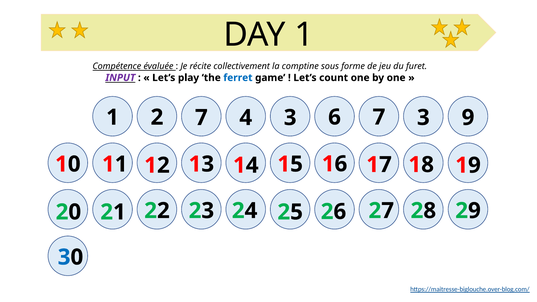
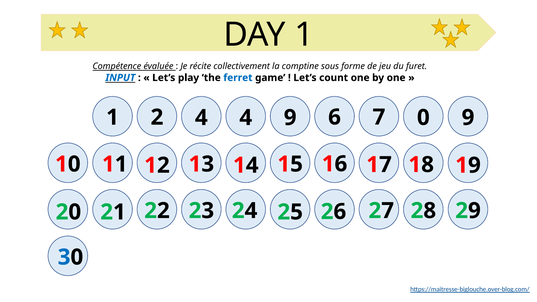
INPUT colour: purple -> blue (120, 78)
2 7: 7 -> 4 (201, 118)
4 3: 3 -> 9 (290, 118)
7 3: 3 -> 0 (423, 118)
